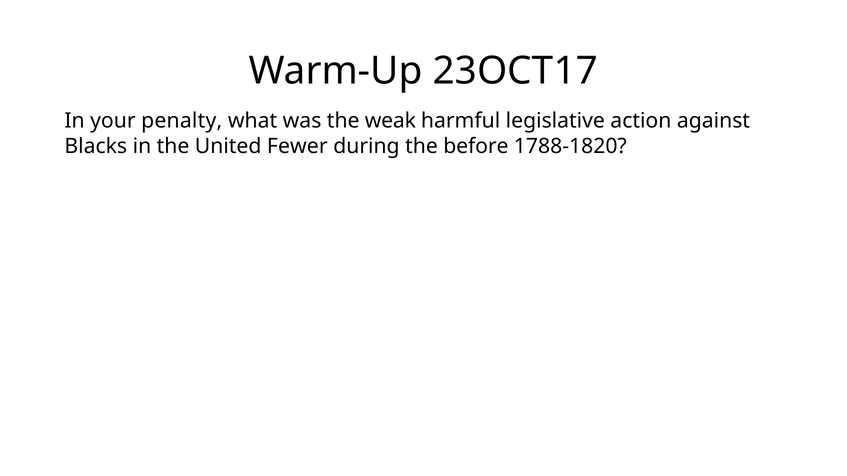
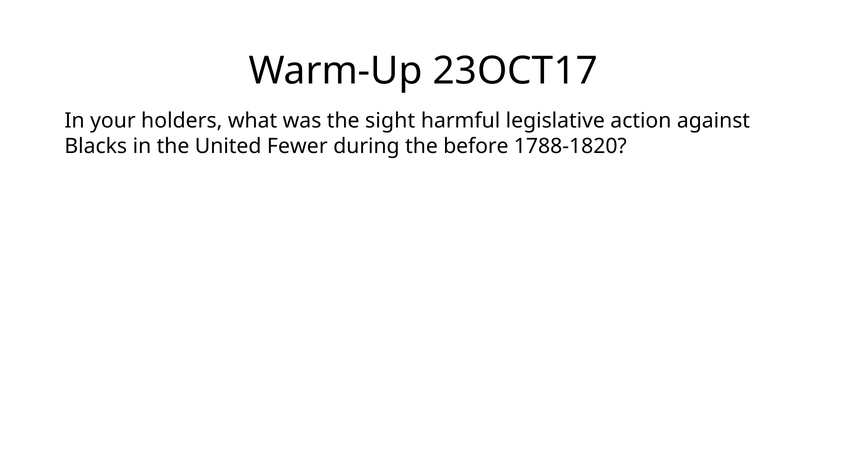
penalty: penalty -> holders (182, 121)
weak: weak -> sight (390, 121)
